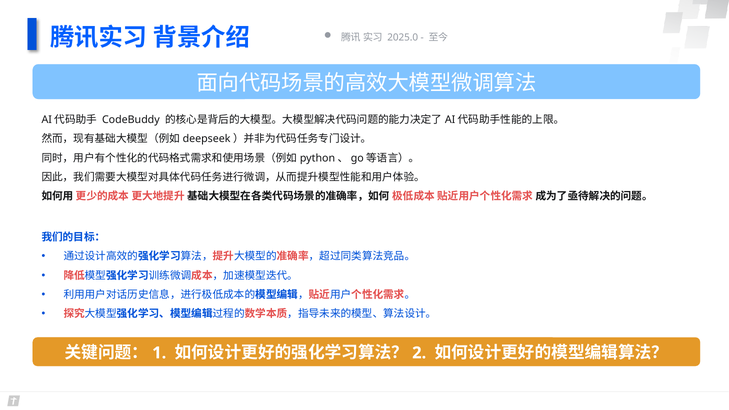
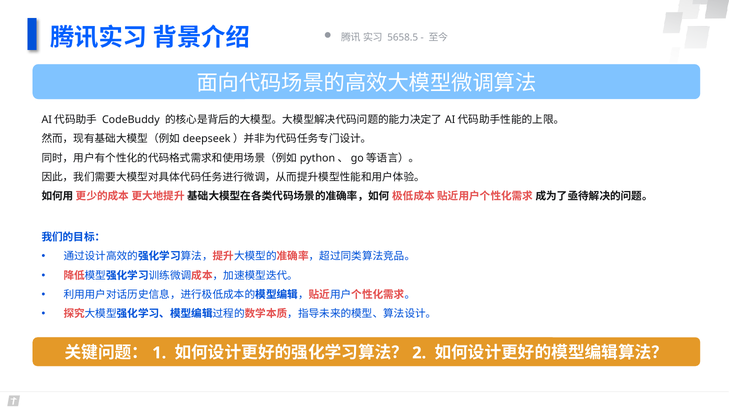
2025.0: 2025.0 -> 5658.5 (403, 37)
